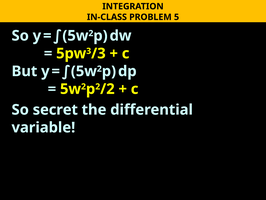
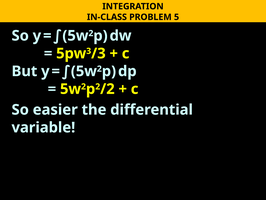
secret: secret -> easier (55, 109)
